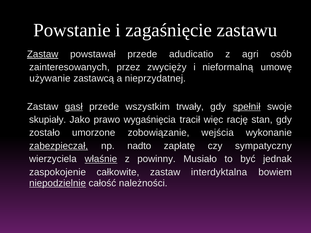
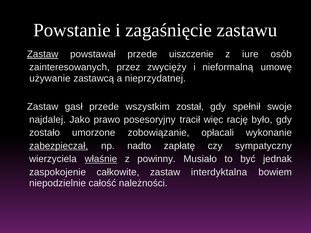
adudicatio: adudicatio -> uiszczenie (191, 54)
agri: agri -> iure (250, 54)
gasł underline: present -> none (74, 107)
trwały: trwały -> został (190, 107)
spełnił underline: present -> none (247, 107)
skupiały: skupiały -> najdalej (48, 120)
wygaśnięcia: wygaśnięcia -> posesoryjny (150, 120)
stan: stan -> było (262, 120)
wejścia: wejścia -> opłacali (218, 133)
niepodzielnie underline: present -> none (58, 183)
